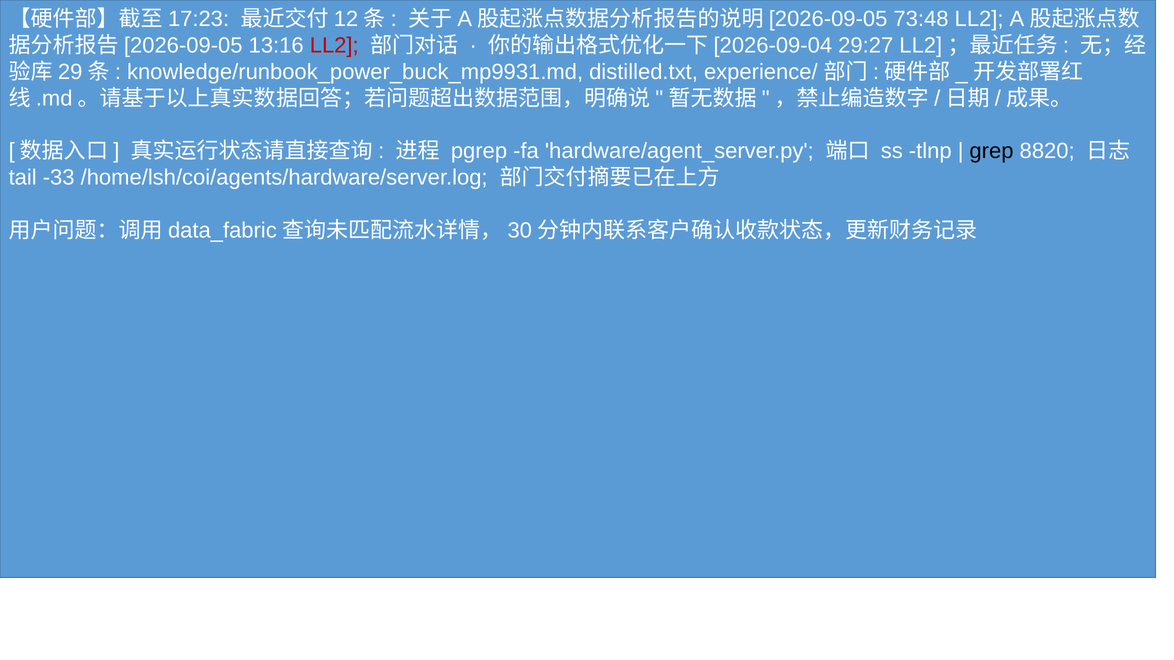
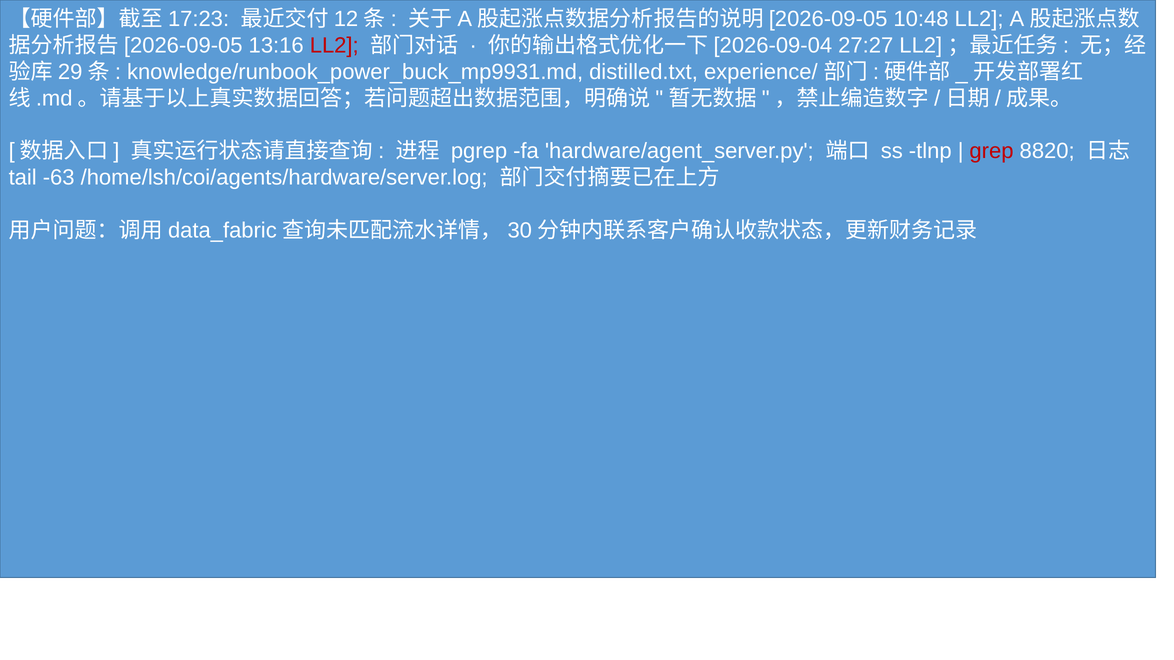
73:48: 73:48 -> 10:48 (921, 19)
29:27: 29:27 -> 27:27 (866, 45)
grep colour: black -> red (991, 151)
-33: -33 -> -63 (59, 178)
